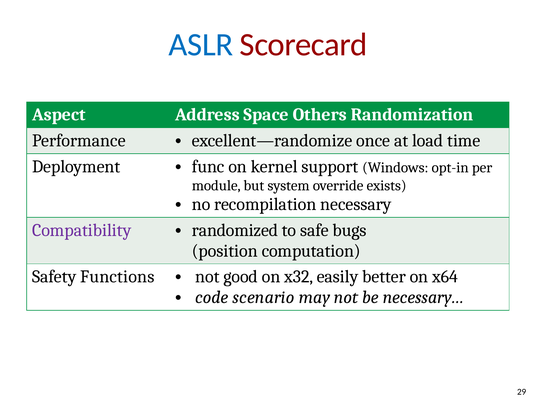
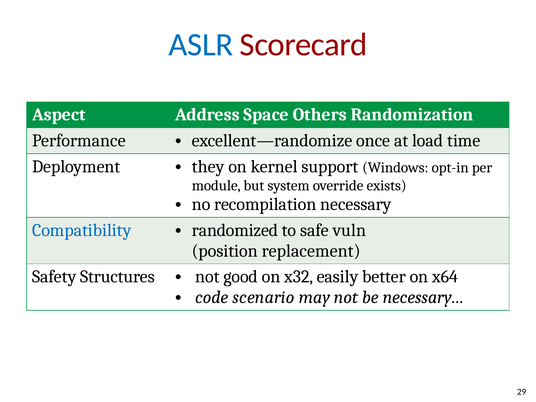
func: func -> they (208, 167)
Compatibility colour: purple -> blue (82, 230)
bugs: bugs -> vuln (349, 230)
computation: computation -> replacement (311, 251)
Functions: Functions -> Structures (117, 277)
